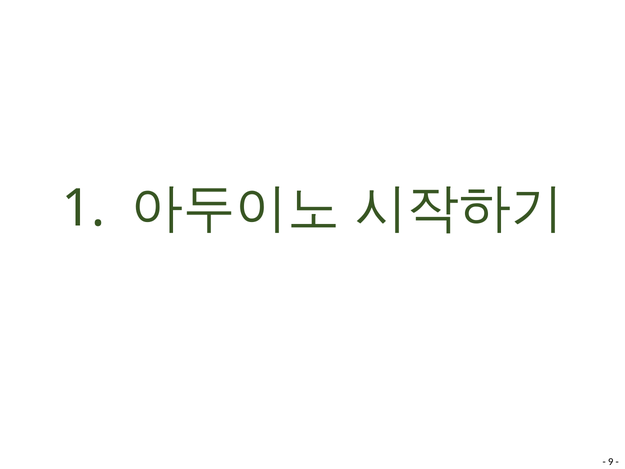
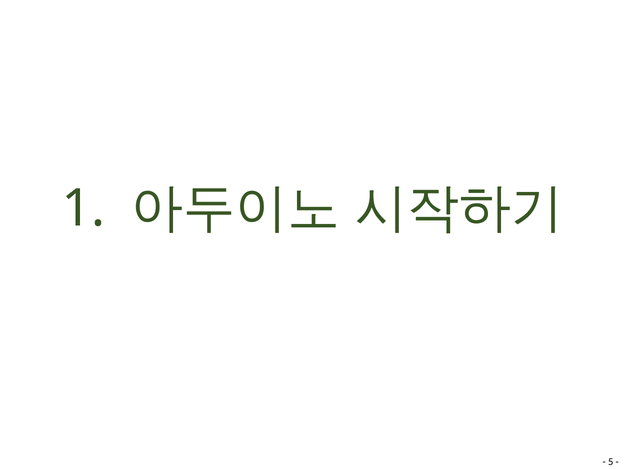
9: 9 -> 5 (611, 461)
